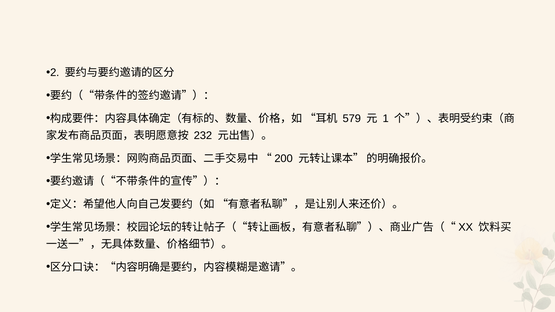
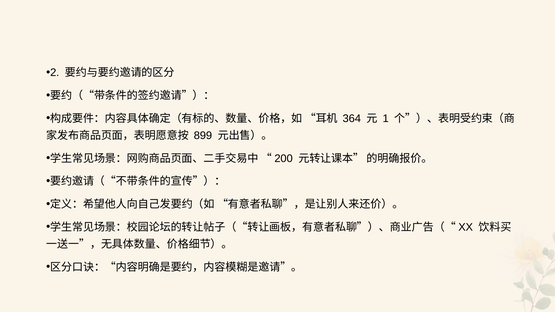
579: 579 -> 364 (352, 118)
232: 232 -> 899 (203, 136)
